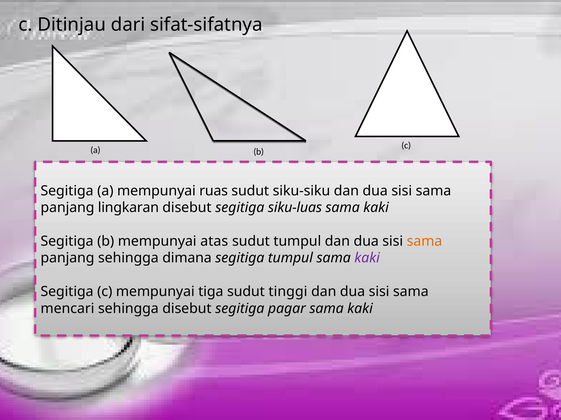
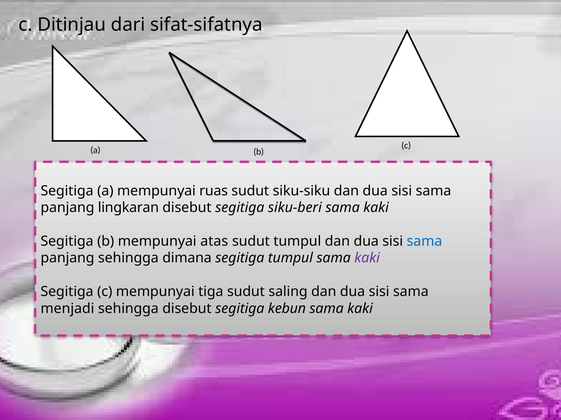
siku-luas: siku-luas -> siku-beri (295, 208)
sama colour: orange -> blue (424, 242)
tinggi: tinggi -> saling (288, 292)
mencari: mencari -> menjadi (67, 309)
pagar: pagar -> kebun (287, 309)
